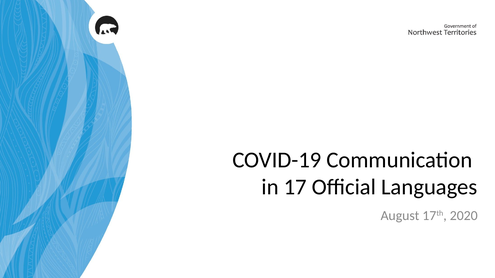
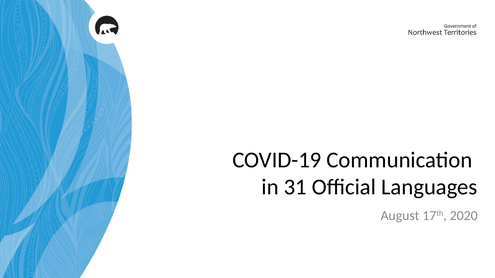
17: 17 -> 31 (295, 187)
